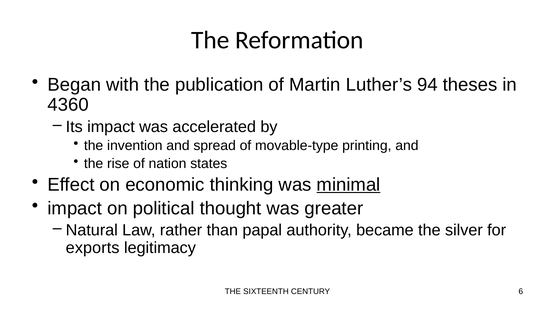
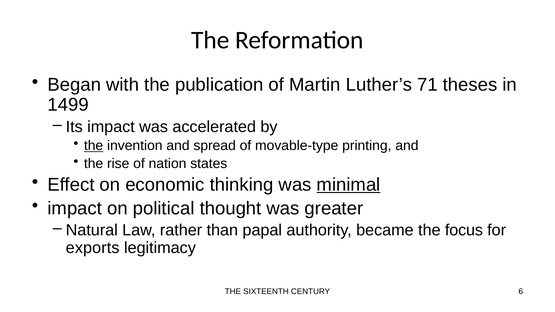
94: 94 -> 71 (427, 85)
4360: 4360 -> 1499 (68, 105)
the underline: none -> present (94, 146)
silver: silver -> focus (464, 230)
